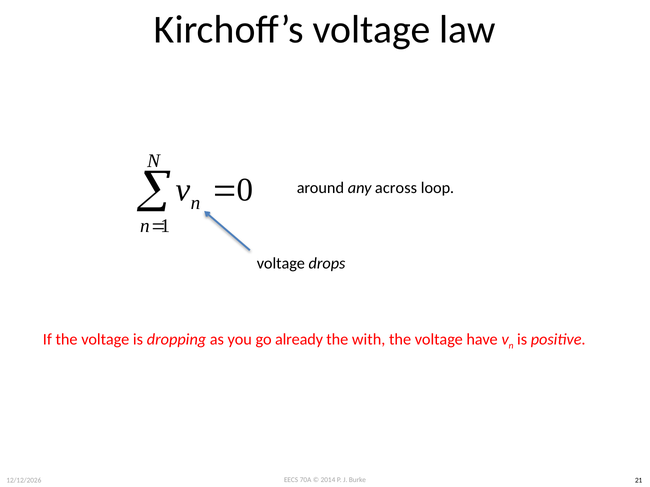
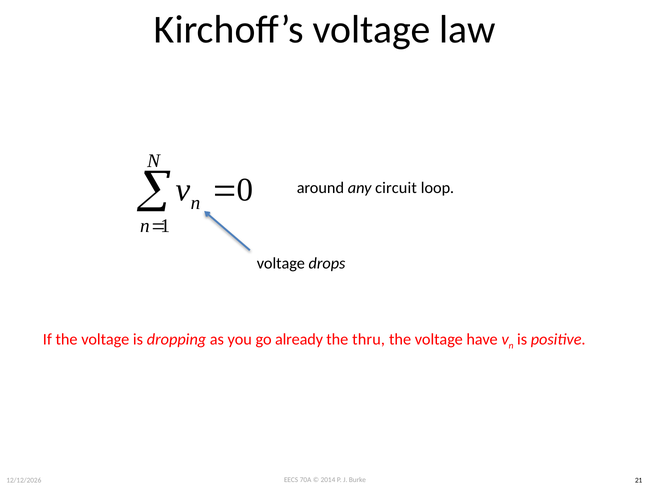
across: across -> circuit (396, 188)
with: with -> thru (369, 340)
